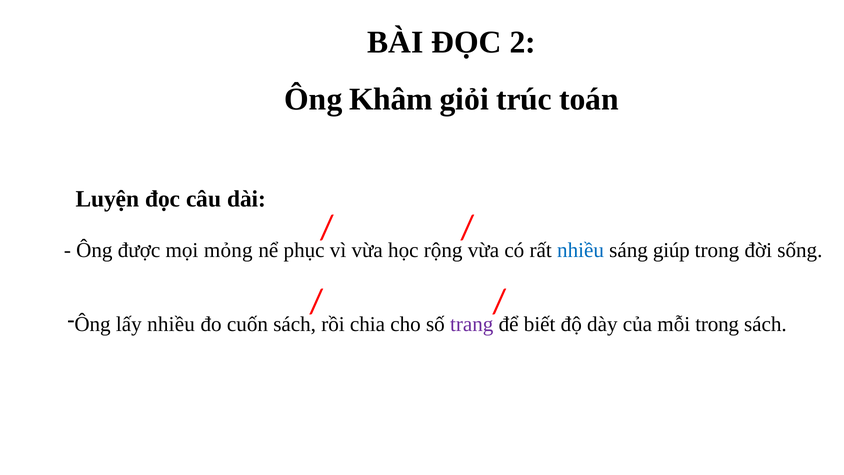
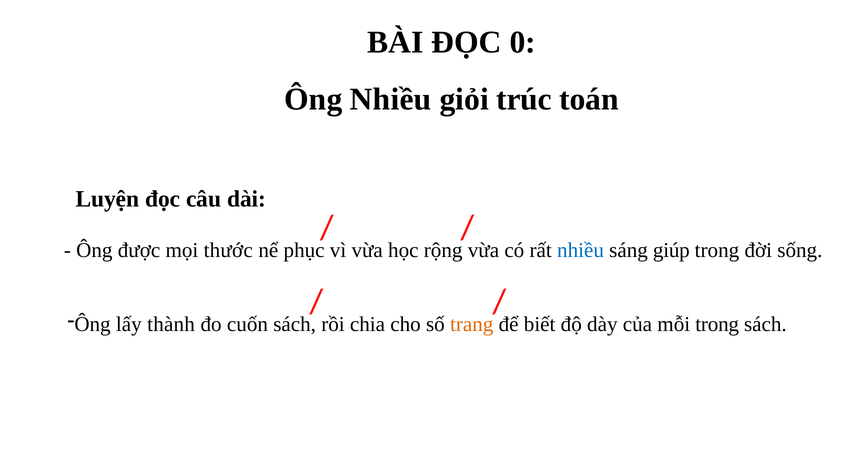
2: 2 -> 0 (523, 42)
Ông Khâm: Khâm -> Nhiều (391, 99)
mỏng: mỏng -> thước (228, 250)
lấy nhiều: nhiều -> thành (171, 324)
trang colour: purple -> orange (472, 324)
